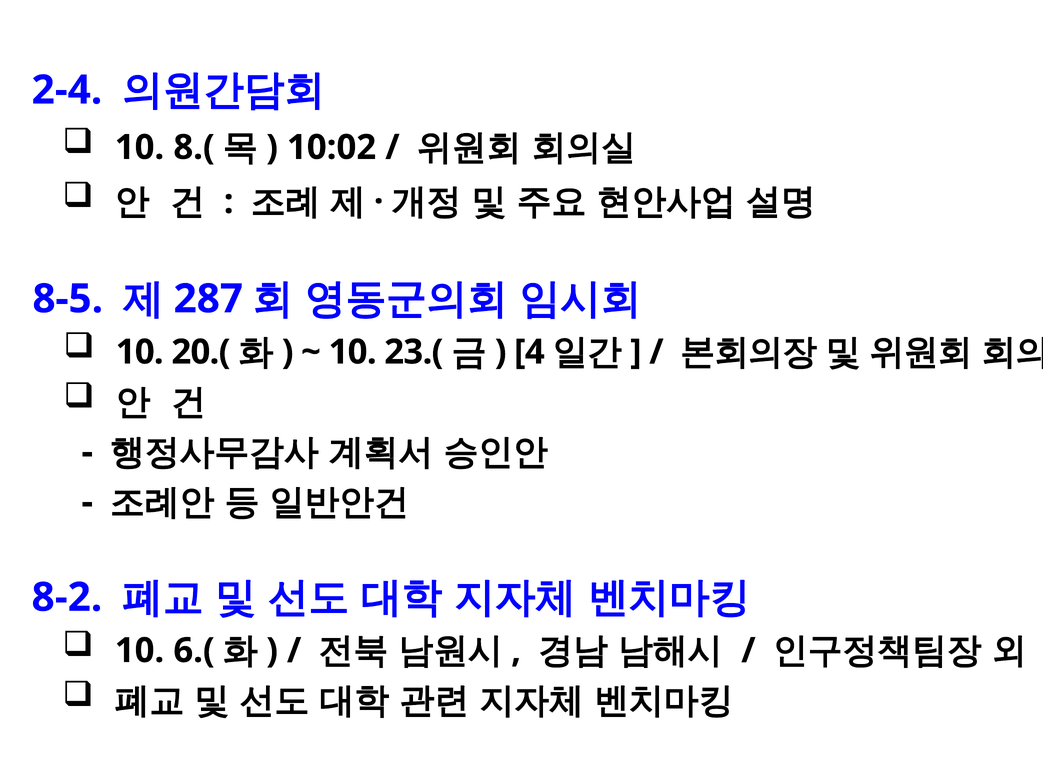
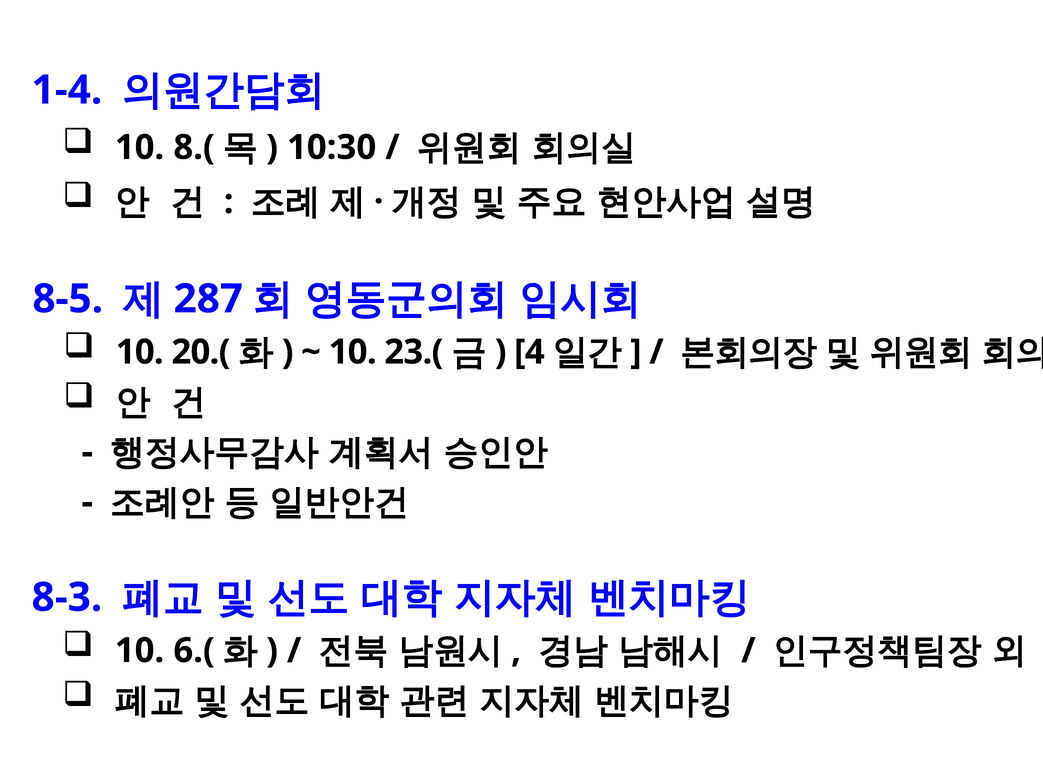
2-4: 2-4 -> 1-4 (67, 90)
10:02: 10:02 -> 10:30 (332, 147)
8-2: 8-2 -> 8-3 (67, 598)
